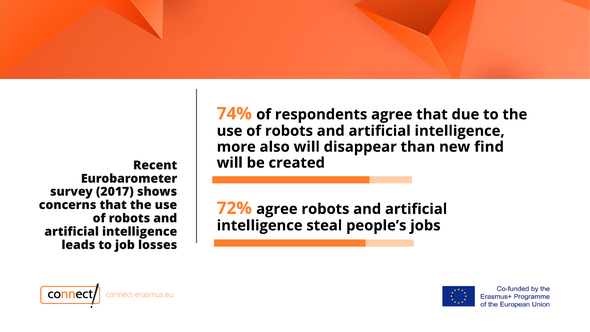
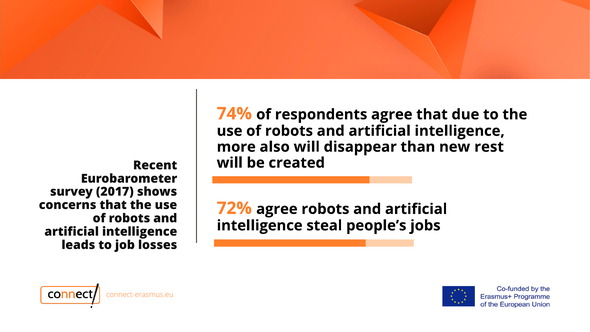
find: find -> rest (489, 147)
